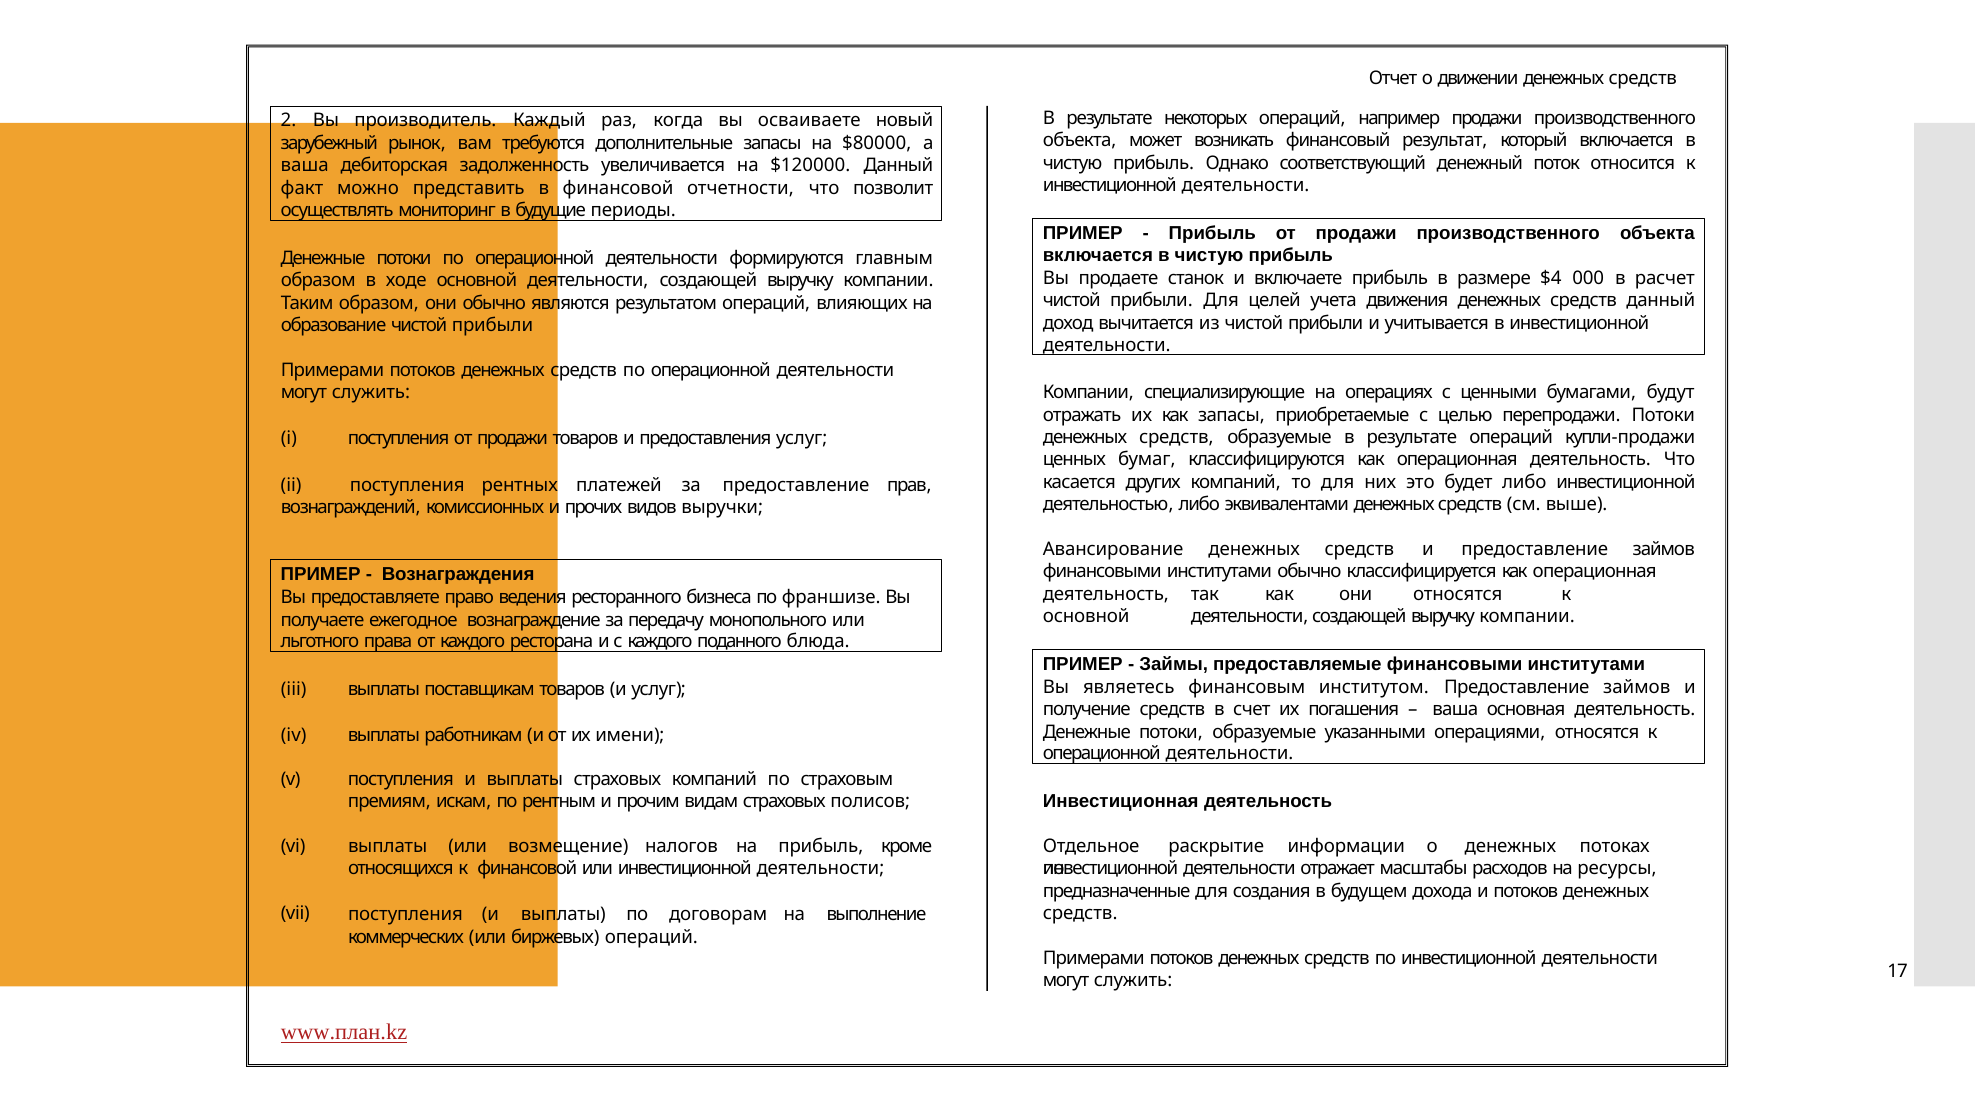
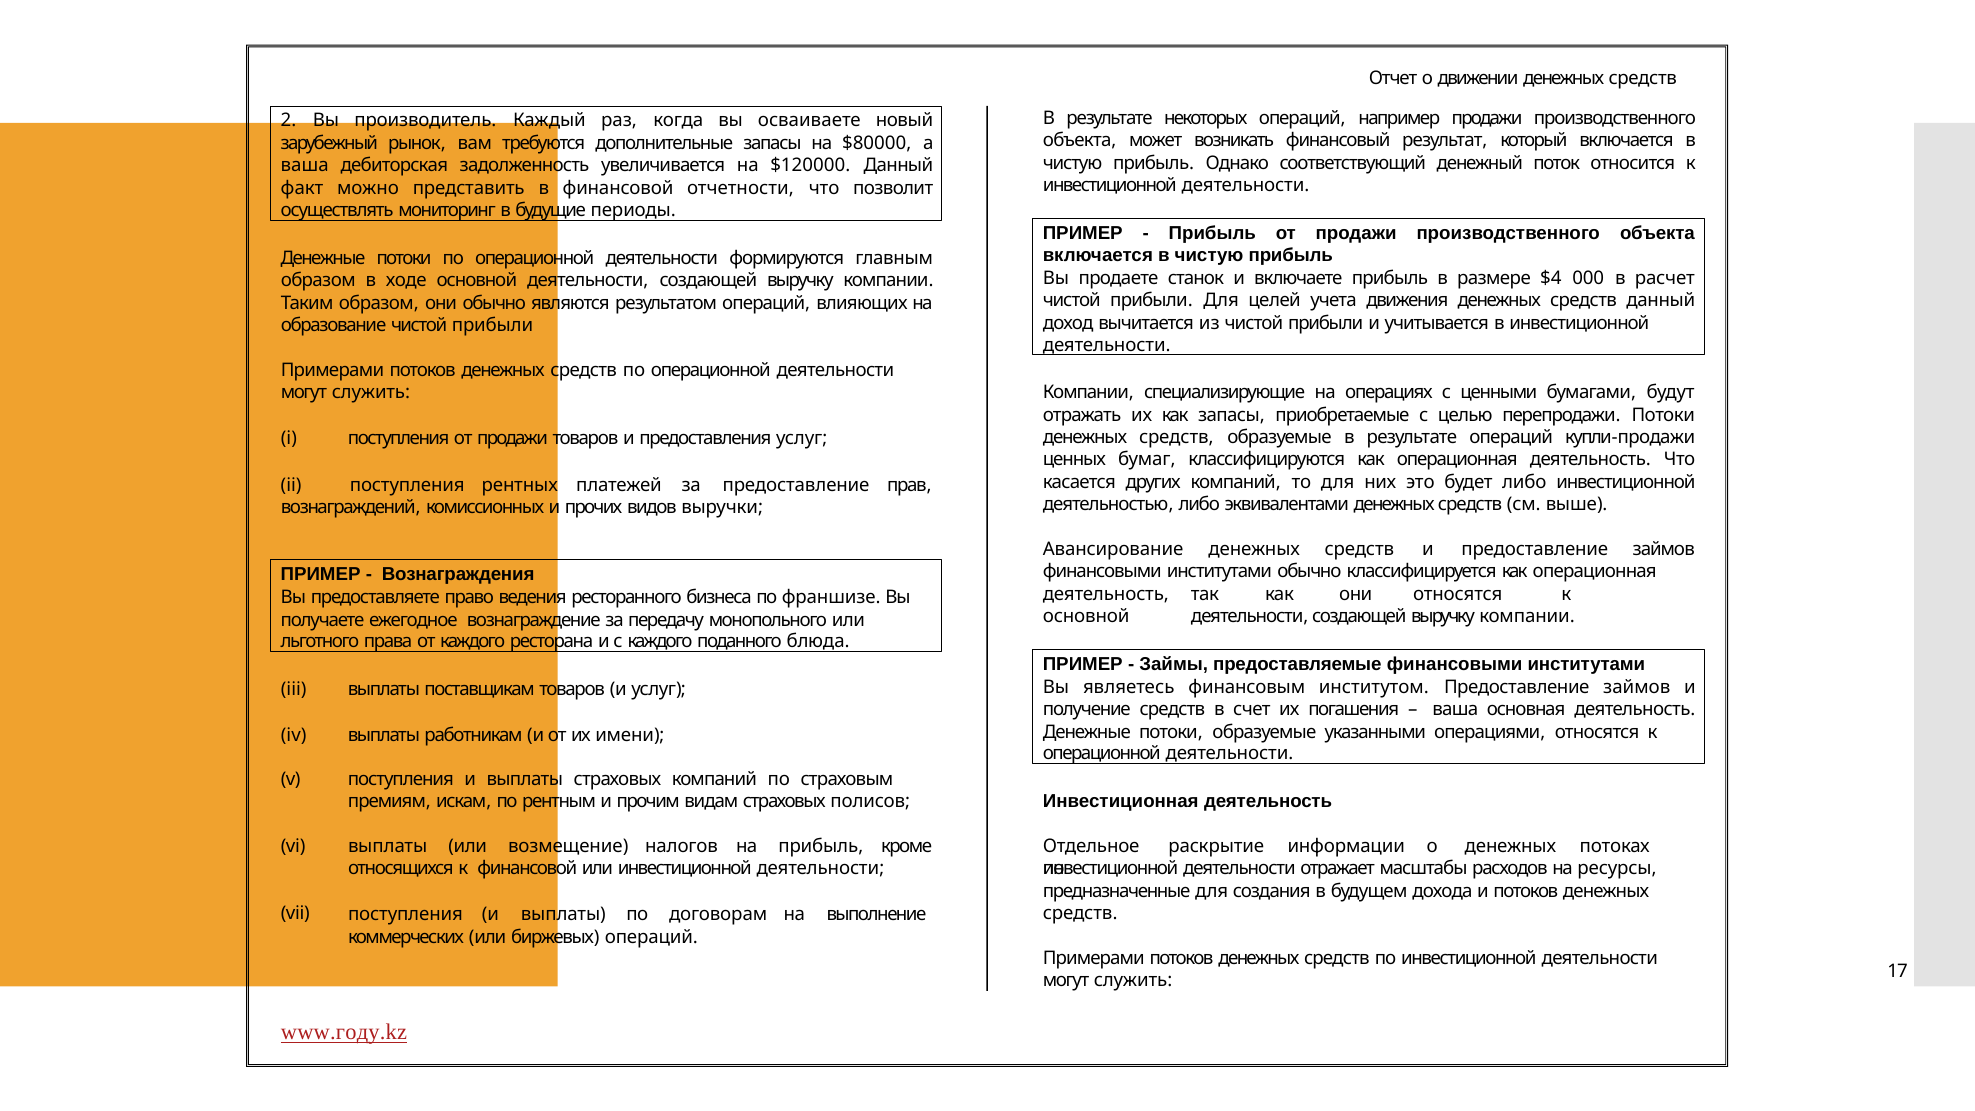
www.план.kz: www.план.kz -> www.году.kz (344, 1032)
